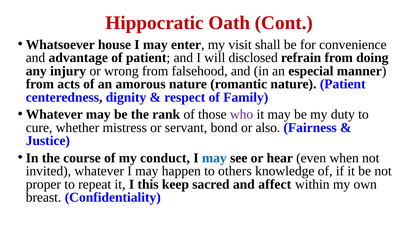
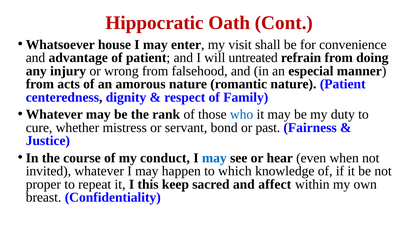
disclosed: disclosed -> untreated (253, 58)
who colour: purple -> blue (242, 114)
also: also -> past (268, 127)
others: others -> which (235, 171)
